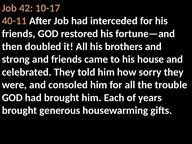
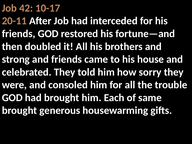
40-11: 40-11 -> 20-11 (14, 21)
years: years -> same (150, 98)
